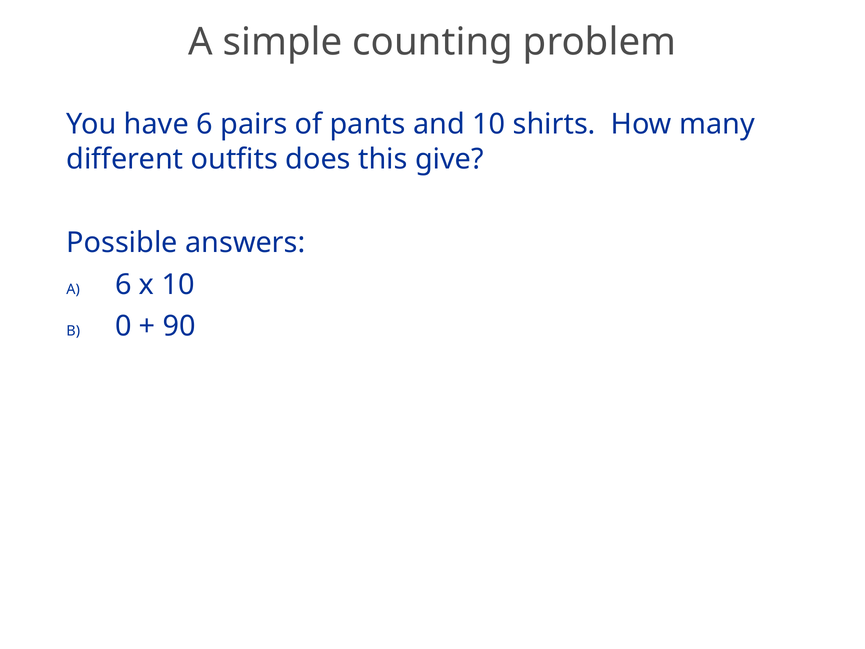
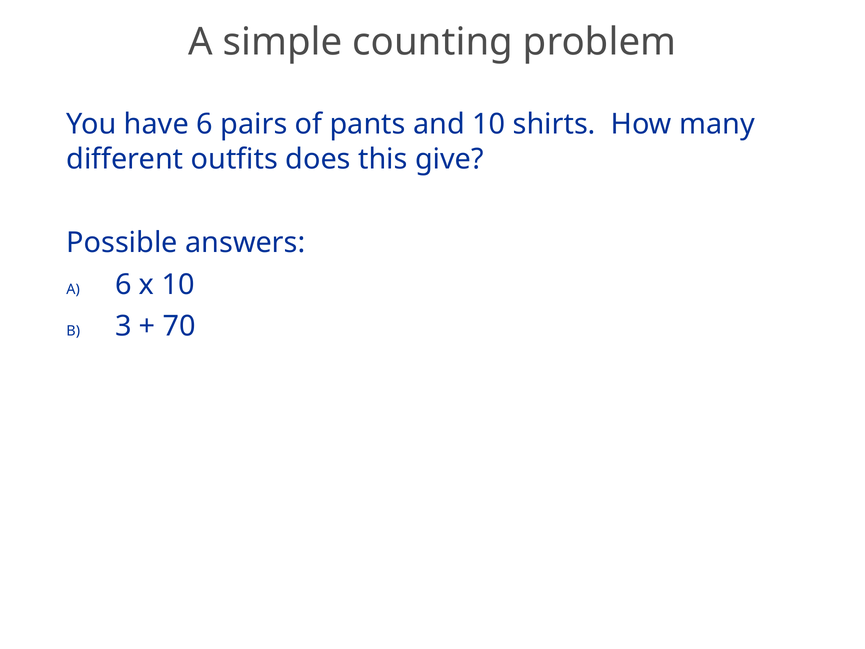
0: 0 -> 3 (123, 326)
90: 90 -> 70 (179, 326)
